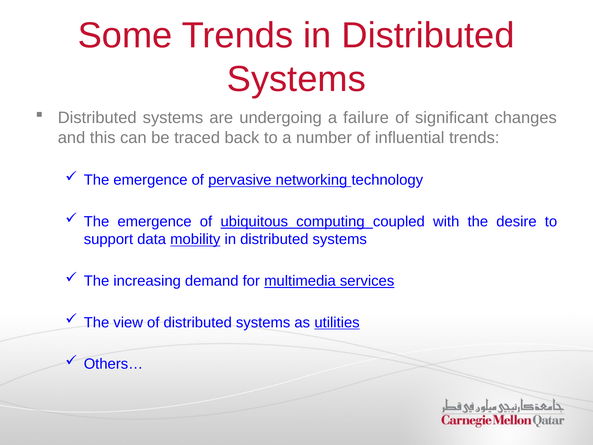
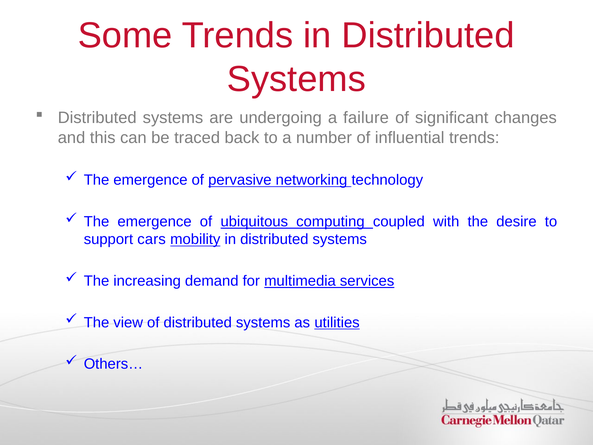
data: data -> cars (152, 239)
